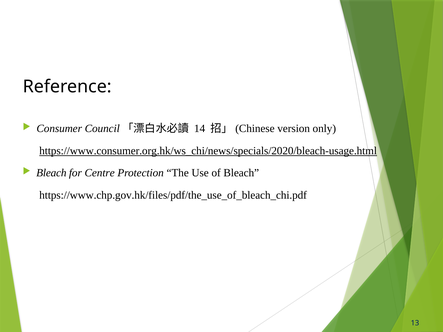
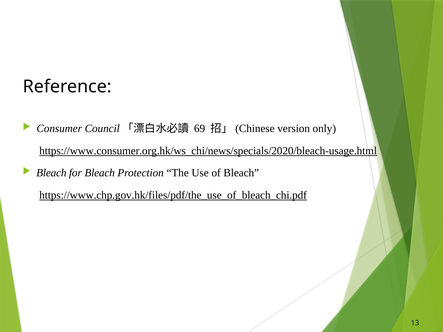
14: 14 -> 69 (200, 129)
for Centre: Centre -> Bleach (100, 173)
https://www.chp.gov.hk/files/pdf/the_use_of_bleach_chi.pdf underline: none -> present (173, 195)
